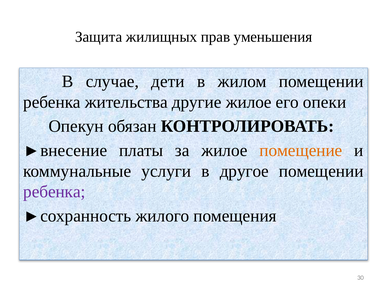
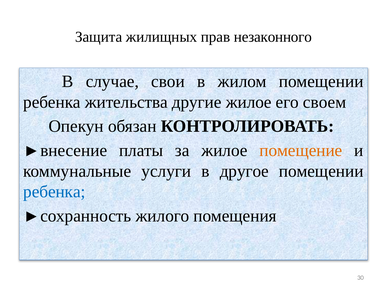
уменьшения: уменьшения -> незаконного (273, 37)
дети: дети -> свои (168, 81)
опеки: опеки -> своем (325, 102)
ребенка colour: purple -> blue (54, 191)
